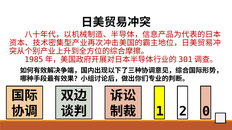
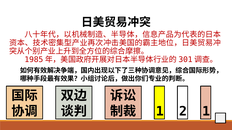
2 0: 0 -> 1 (206, 112)
